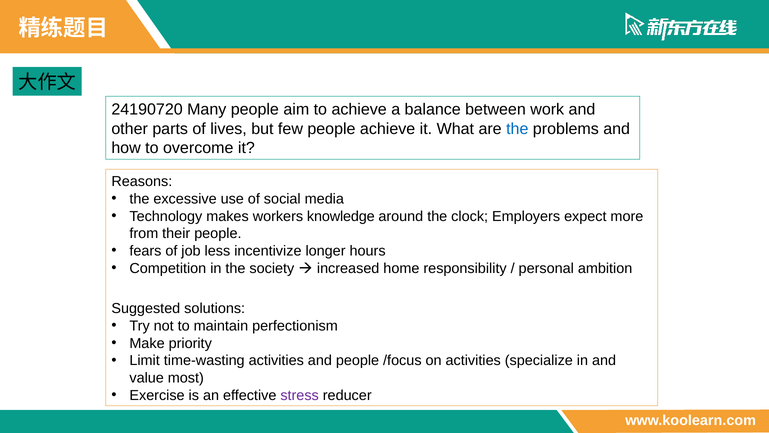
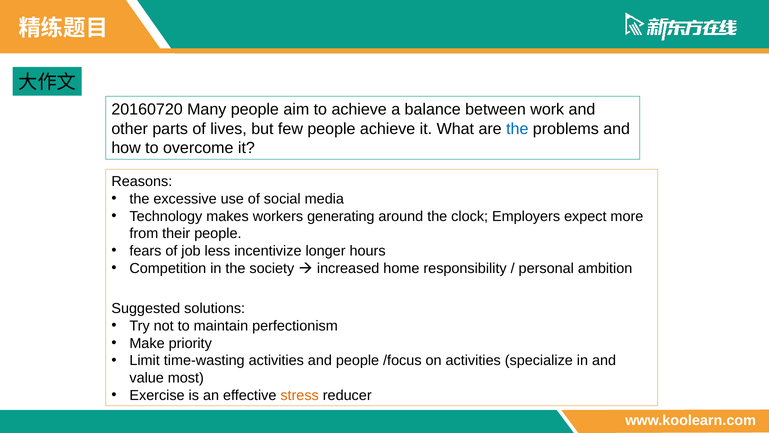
24190720: 24190720 -> 20160720 (147, 110)
knowledge: knowledge -> generating (341, 216)
stress colour: purple -> orange (300, 395)
